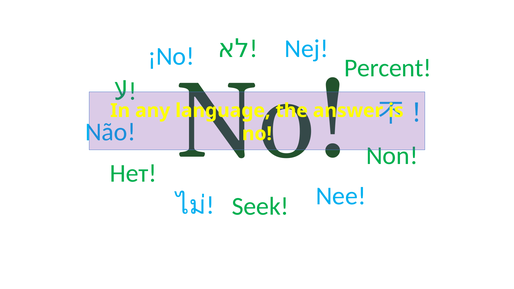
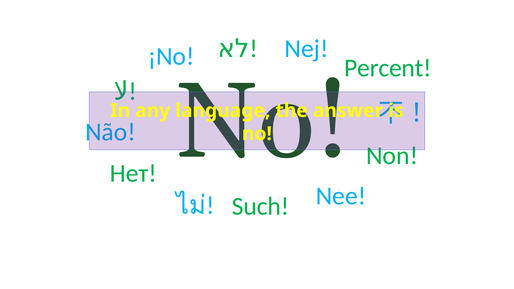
Seek: Seek -> Such (260, 207)
